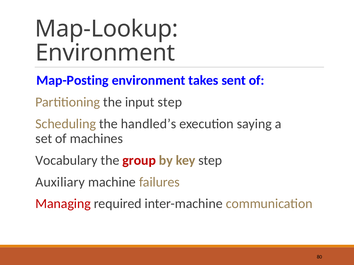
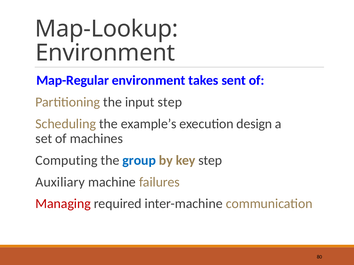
Map-Posting: Map-Posting -> Map-Regular (73, 81)
handled’s: handled’s -> example’s (149, 124)
saying: saying -> design (254, 124)
Vocabulary: Vocabulary -> Computing (66, 161)
group colour: red -> blue (139, 161)
